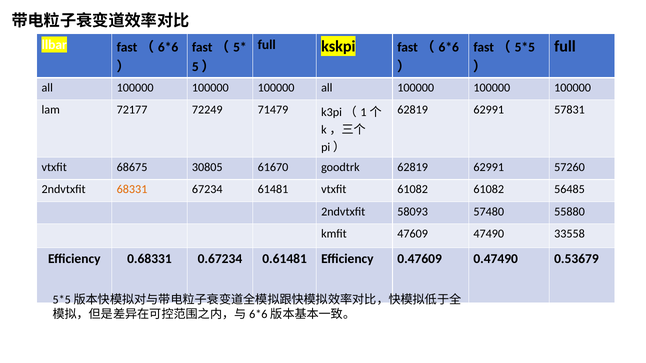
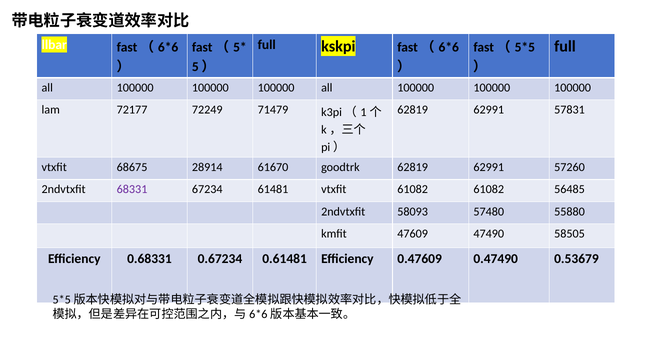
30805: 30805 -> 28914 (207, 167)
68331 colour: orange -> purple (132, 190)
33558: 33558 -> 58505 (570, 234)
